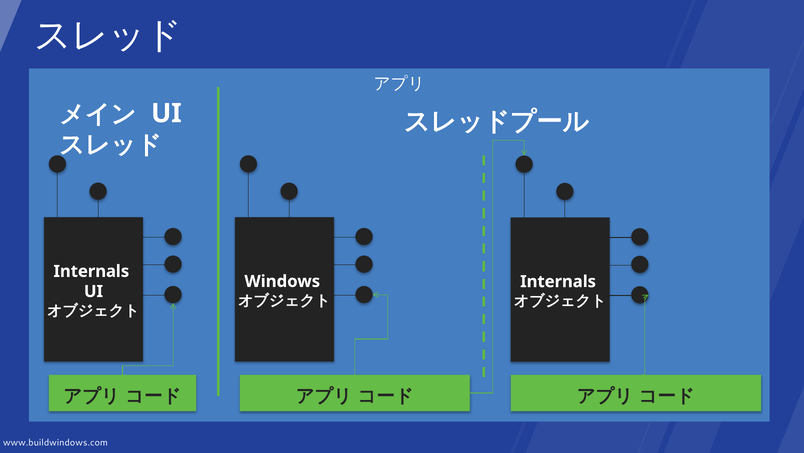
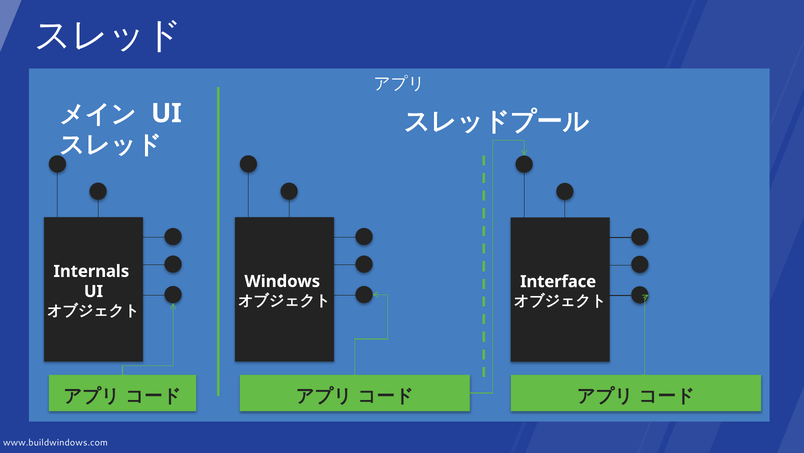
Internals: Internals -> Interface (558, 281)
